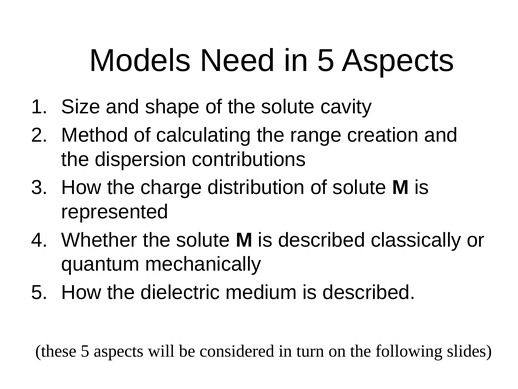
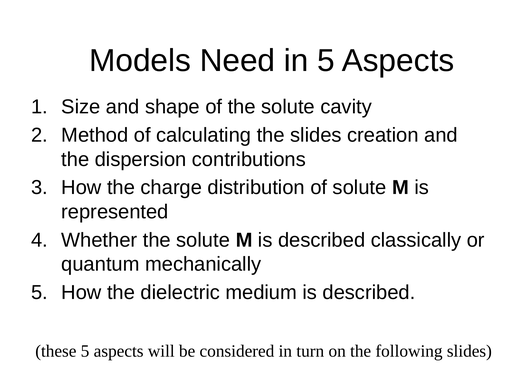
the range: range -> slides (316, 135)
